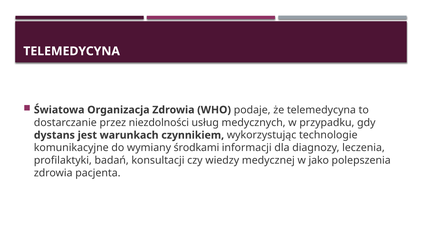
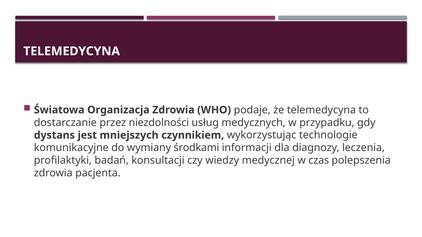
warunkach: warunkach -> mniejszych (129, 135)
jako: jako -> czas (319, 161)
